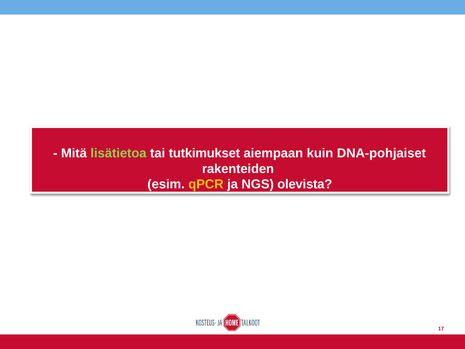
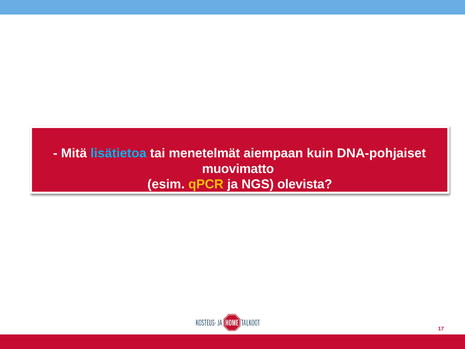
lisätietoa colour: light green -> light blue (118, 153)
tutkimukset: tutkimukset -> menetelmät (204, 153)
rakenteiden: rakenteiden -> muovimatto (238, 169)
